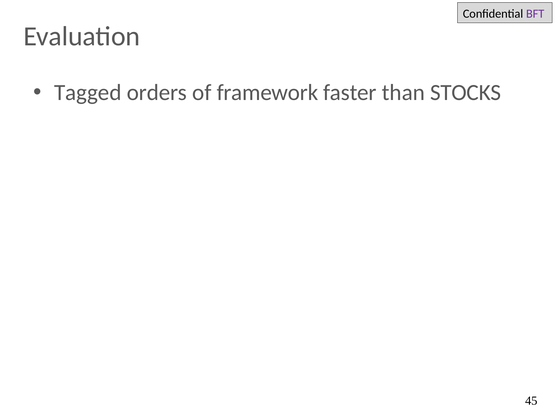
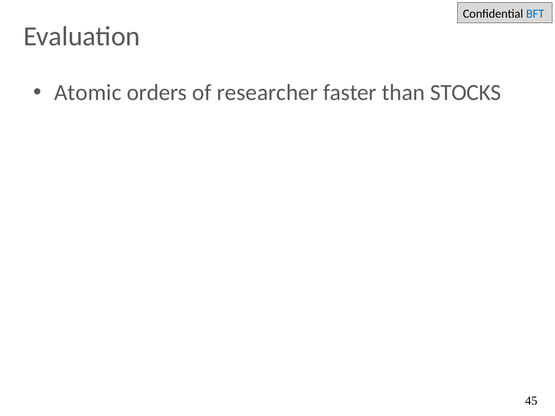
BFT colour: purple -> blue (535, 14)
Tagged: Tagged -> Atomic (88, 93)
framework: framework -> researcher (267, 93)
